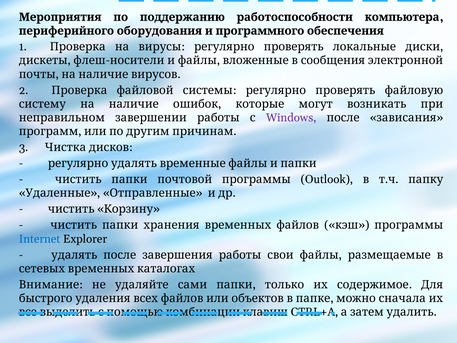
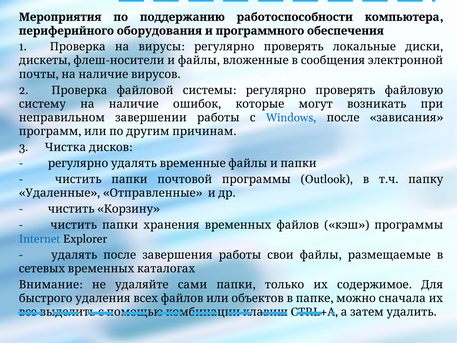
Windows colour: purple -> blue (291, 118)
